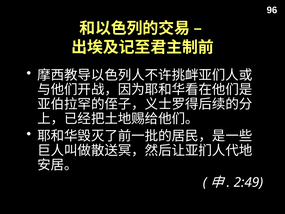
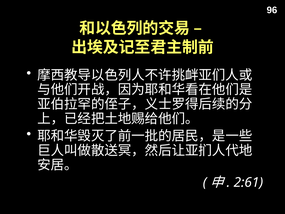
2:49: 2:49 -> 2:61 (248, 182)
